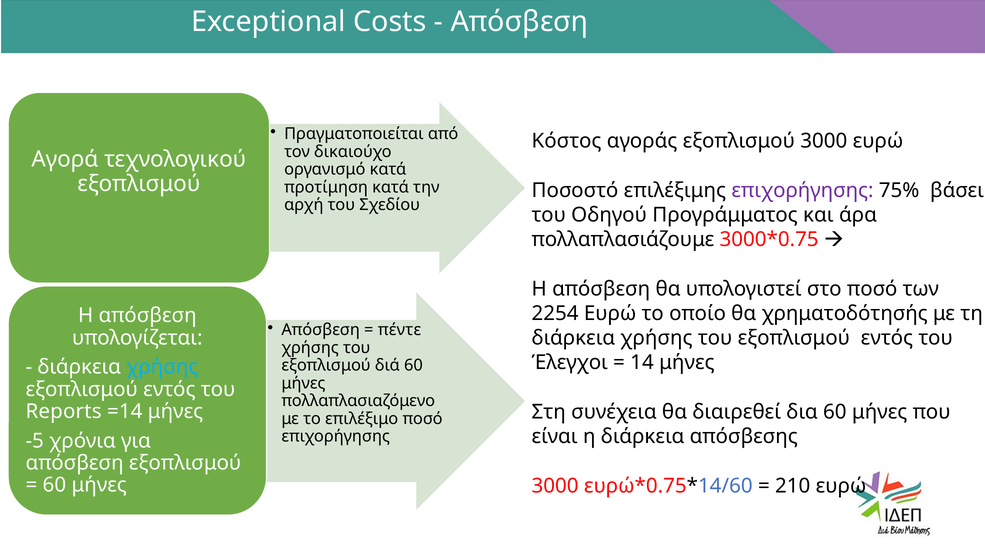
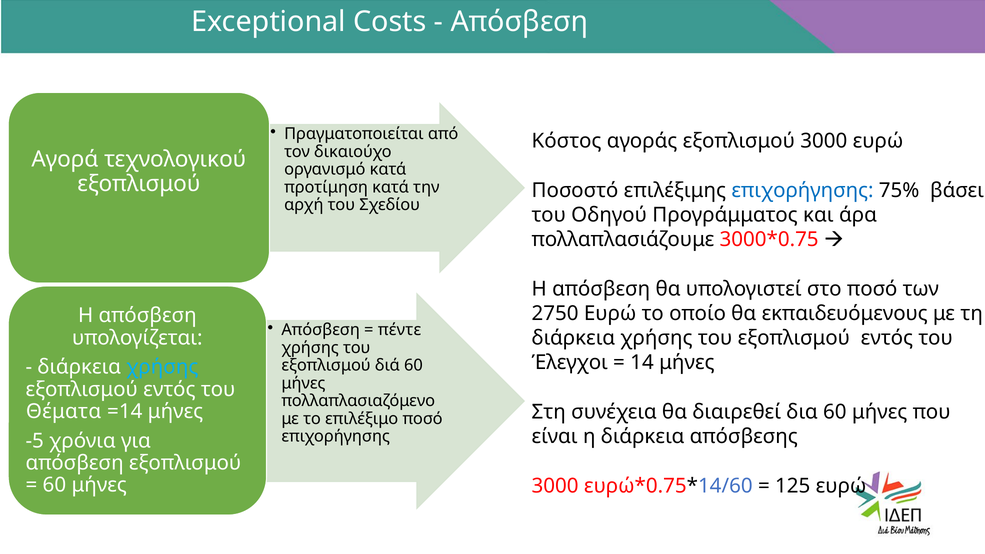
επιχορήγησης colour: purple -> blue (802, 190)
2254: 2254 -> 2750 (555, 313)
χρηματοδότησής: χρηματοδότησής -> εκπαιδευόμενους (845, 313)
Reports: Reports -> Θέματα (64, 412)
210: 210 -> 125 (793, 486)
